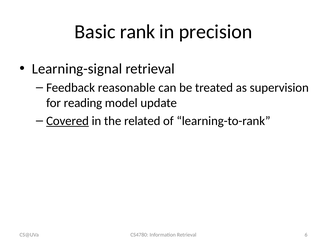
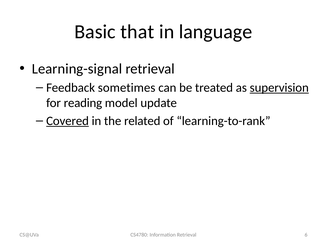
rank: rank -> that (137, 32)
precision: precision -> language (216, 32)
reasonable: reasonable -> sometimes (127, 87)
supervision underline: none -> present (279, 87)
